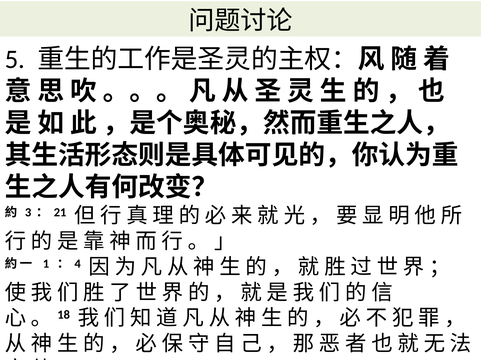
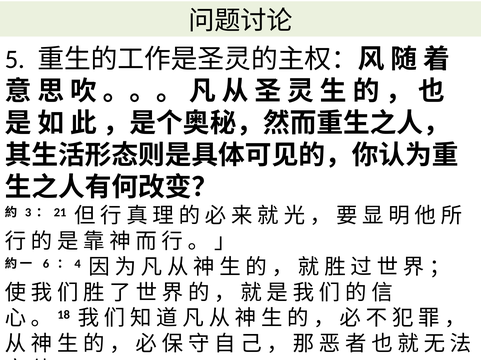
1: 1 -> 6 (46, 264)
